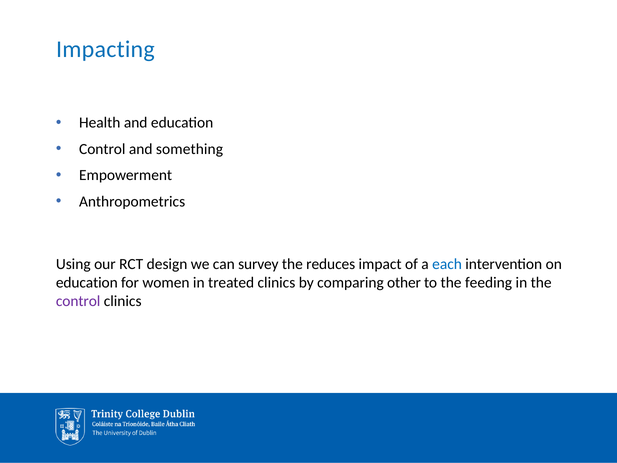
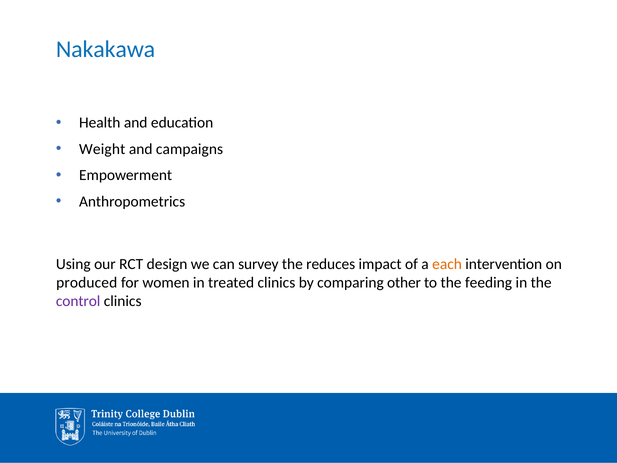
Impacting: Impacting -> Nakakawa (106, 49)
Control: Control -> Weight (102, 149)
something: something -> campaigns (190, 149)
each colour: blue -> orange (447, 264)
education: education -> produced (87, 282)
